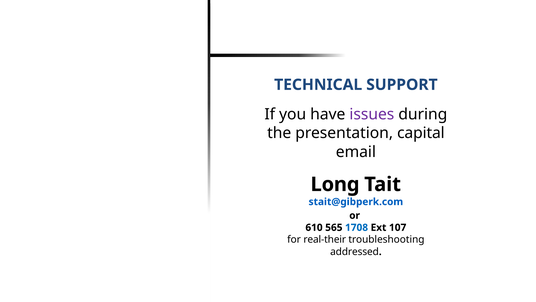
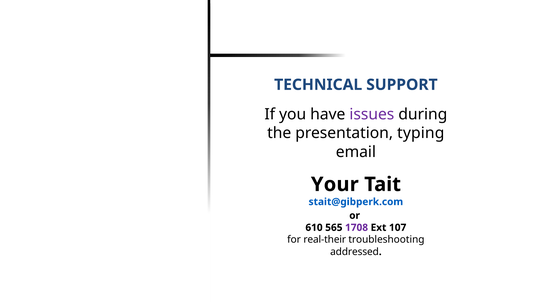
capital: capital -> typing (421, 133)
Long: Long -> Your (335, 184)
1708 colour: blue -> purple (357, 227)
